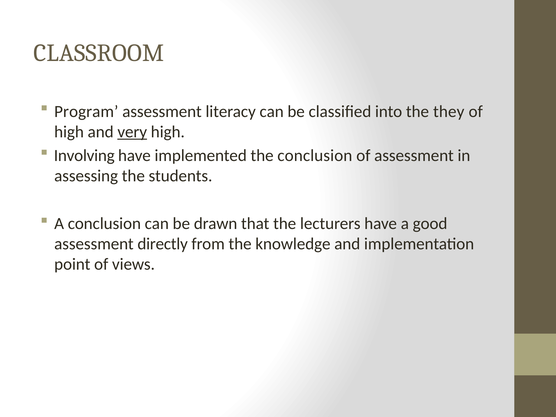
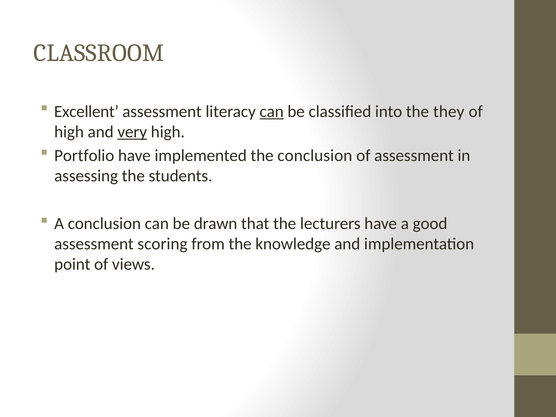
Program: Program -> Excellent (86, 111)
can underline: none -> present (272, 111)
Involving: Involving -> Portfolio (84, 156)
directly: directly -> scoring (162, 244)
